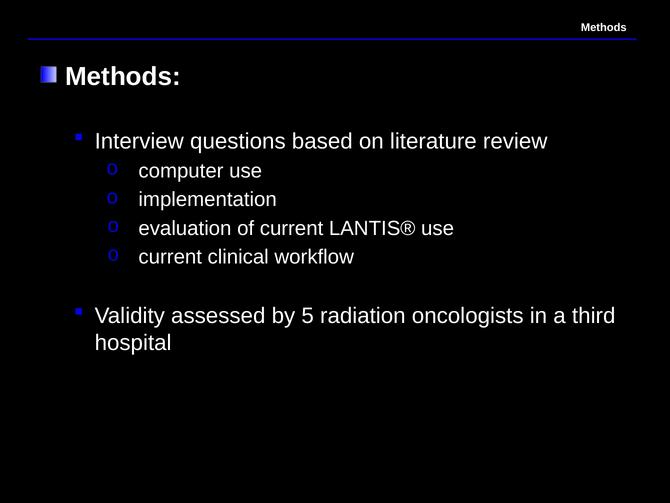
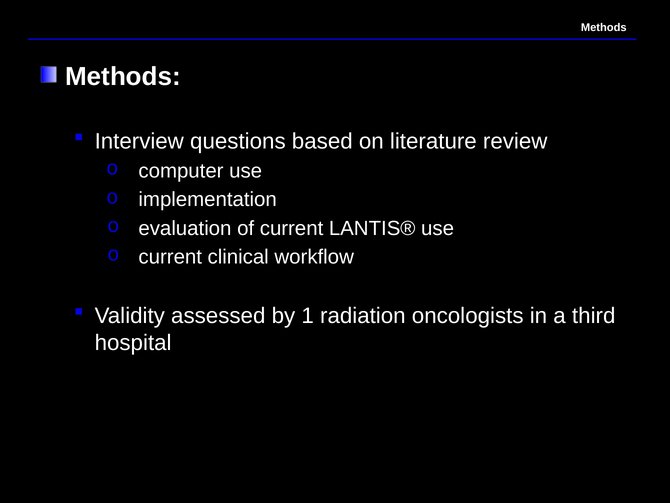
5: 5 -> 1 (308, 316)
